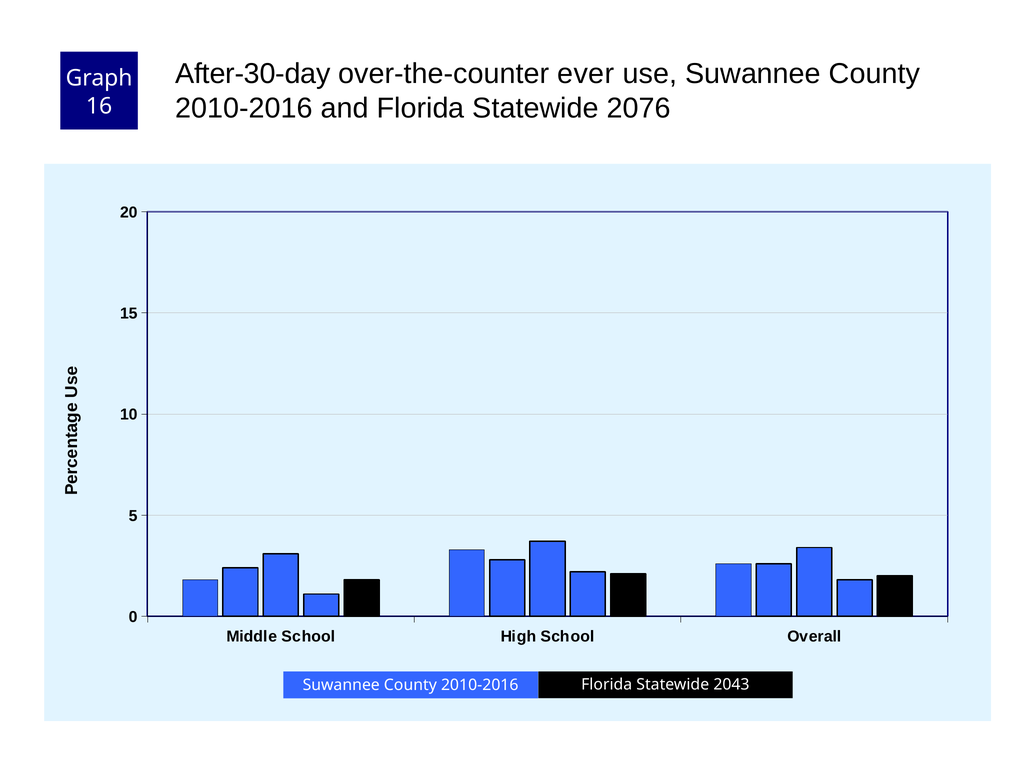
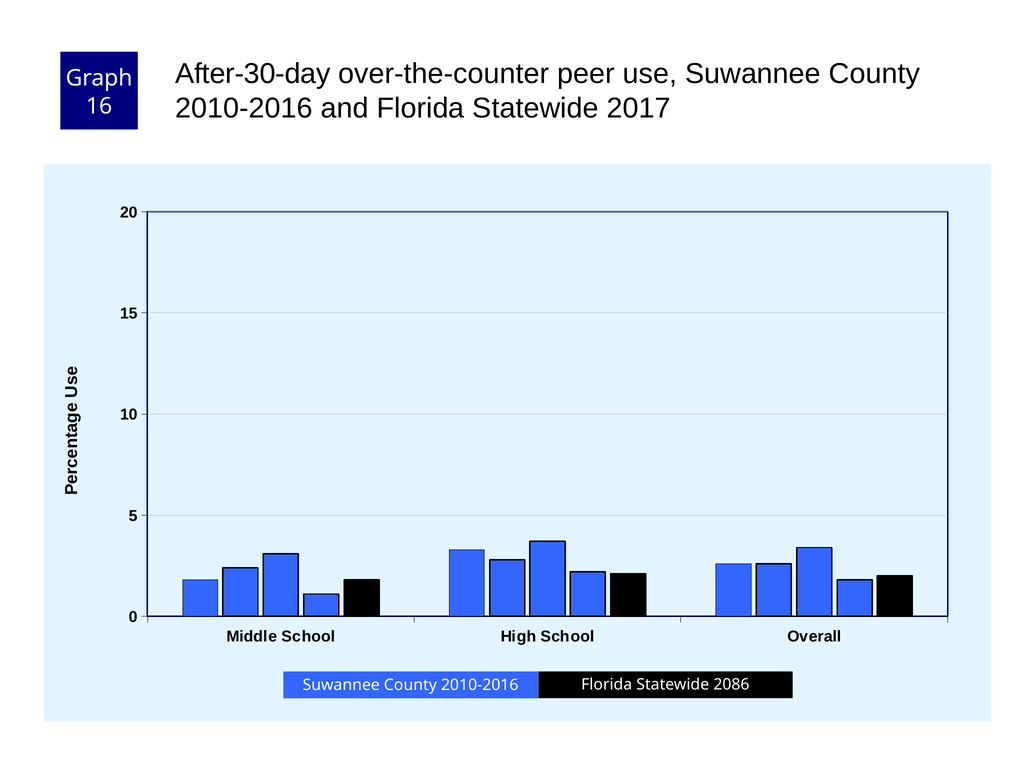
ever: ever -> peer (586, 74)
2076: 2076 -> 2017 (639, 108)
2043: 2043 -> 2086 (731, 684)
